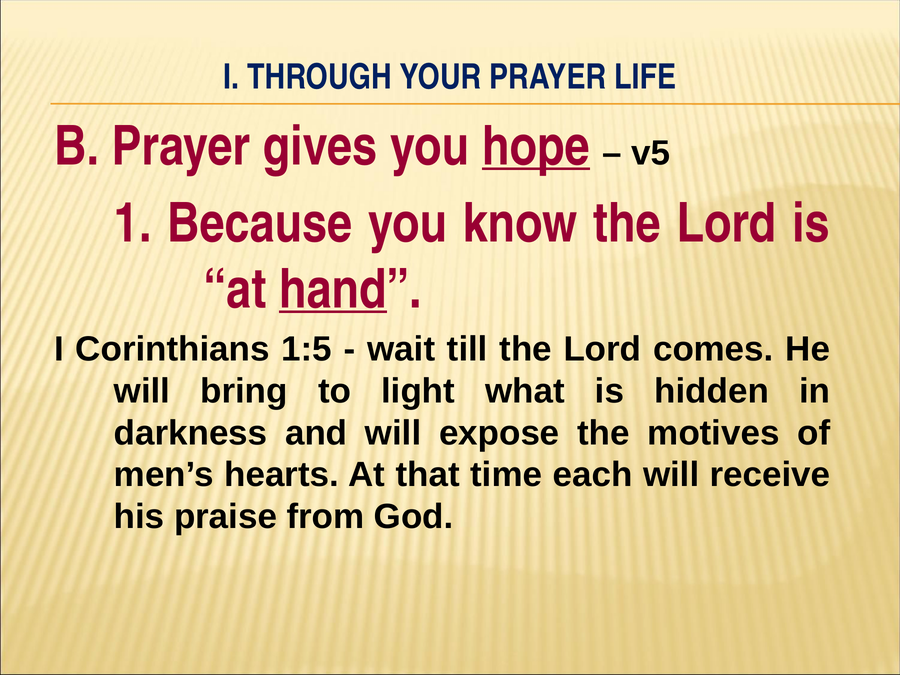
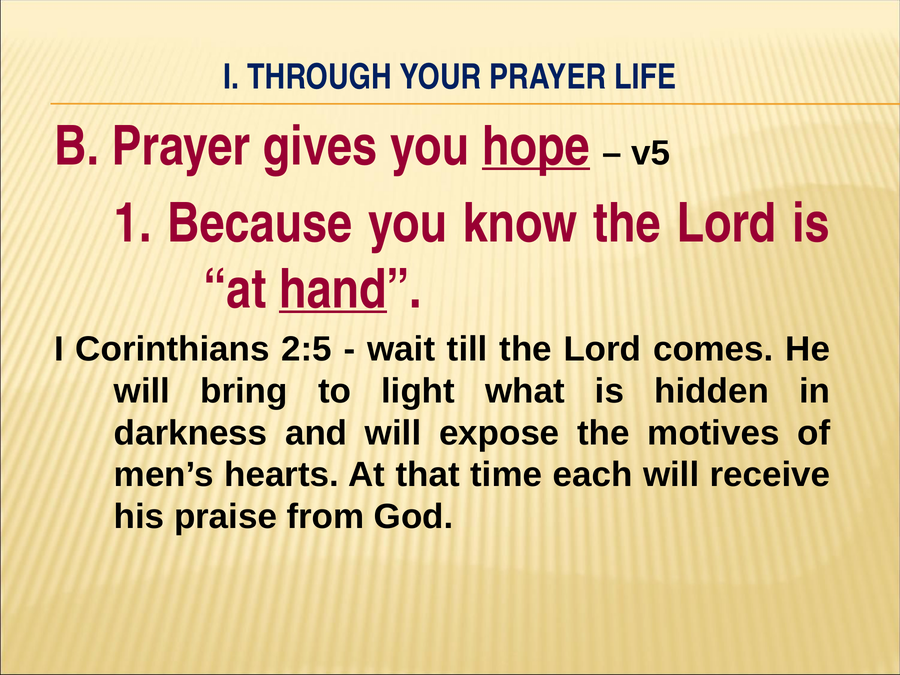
1:5: 1:5 -> 2:5 (307, 349)
